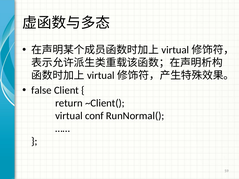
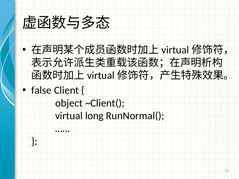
return: return -> object (69, 103)
conf: conf -> long (94, 116)
